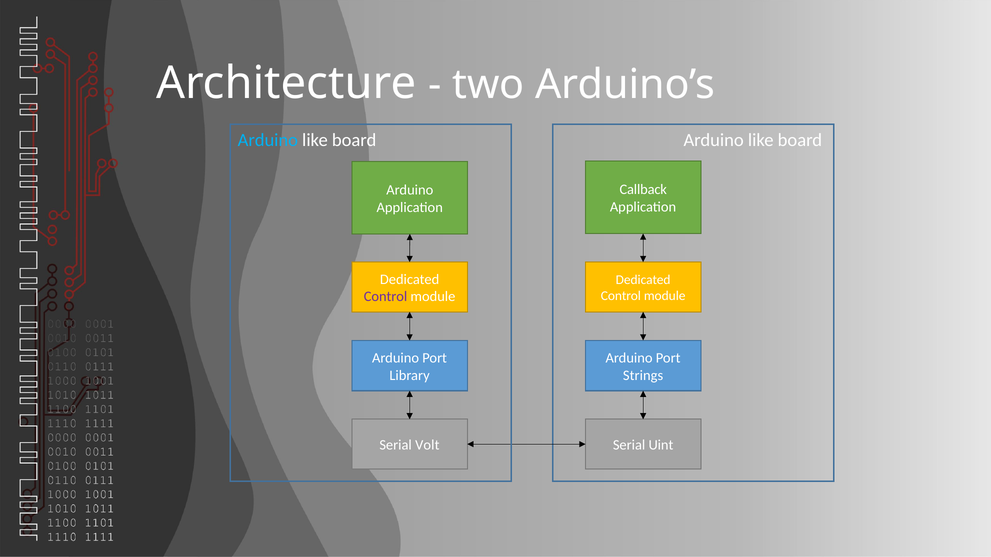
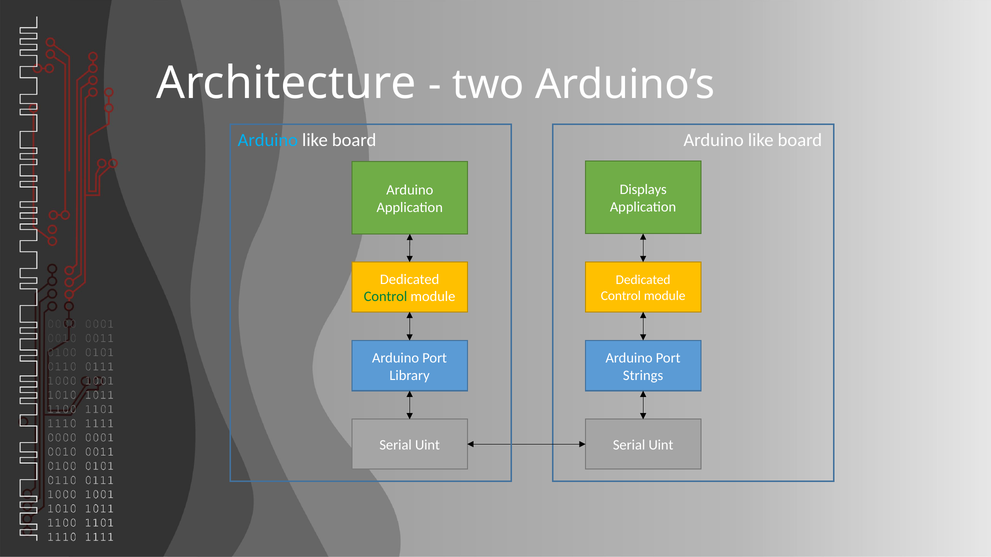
Callback: Callback -> Displays (643, 190)
Control colour: purple -> green (386, 297)
Volt: Volt -> Uint (427, 445)
